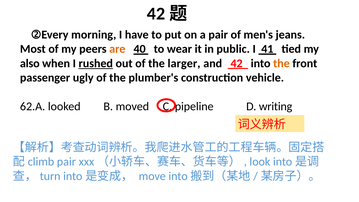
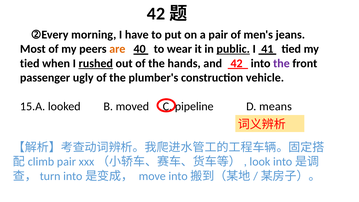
public underline: none -> present (233, 49)
also: also -> tied (30, 63)
larger: larger -> hands (184, 63)
the colour: orange -> purple (281, 63)
62.A: 62.A -> 15.A (33, 106)
writing: writing -> means (275, 106)
